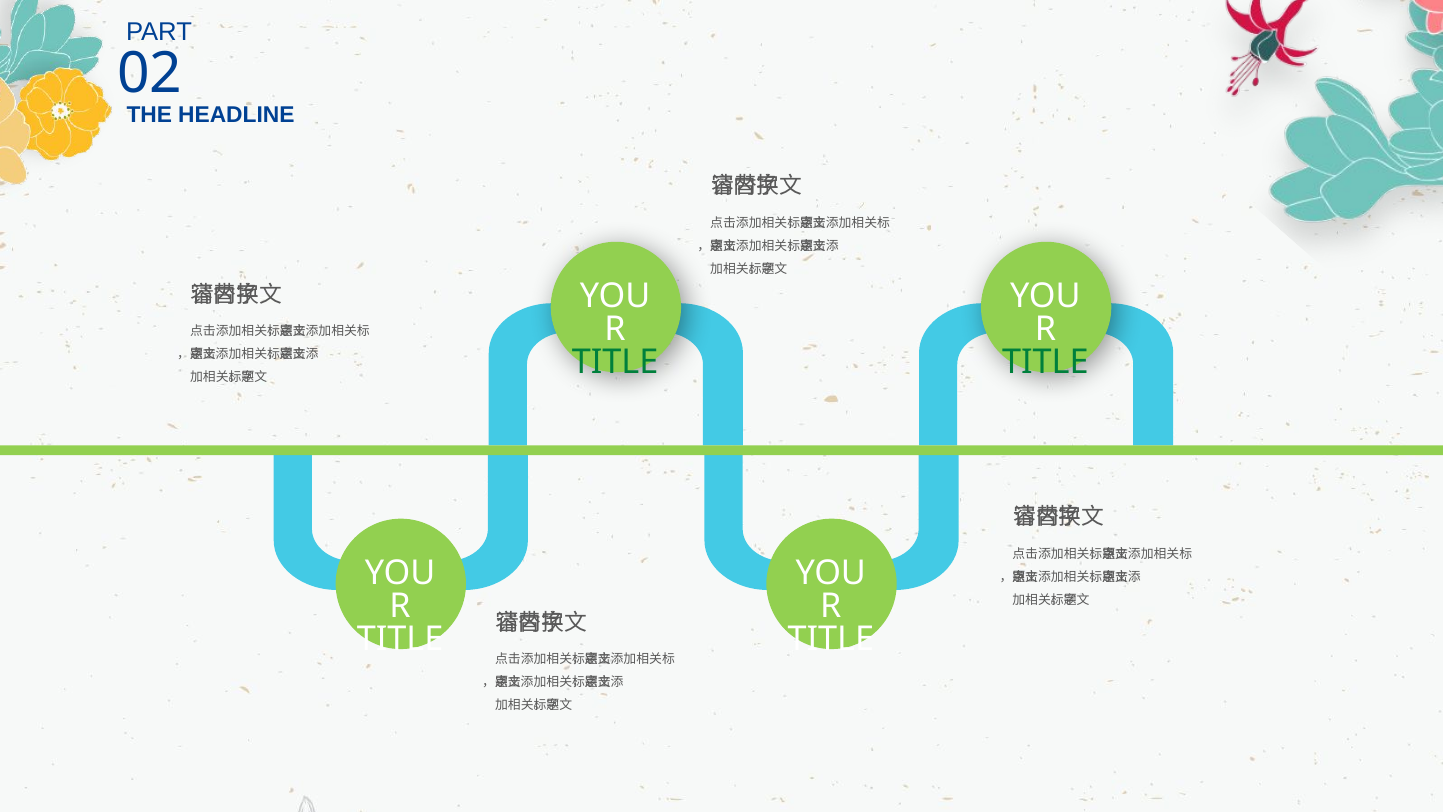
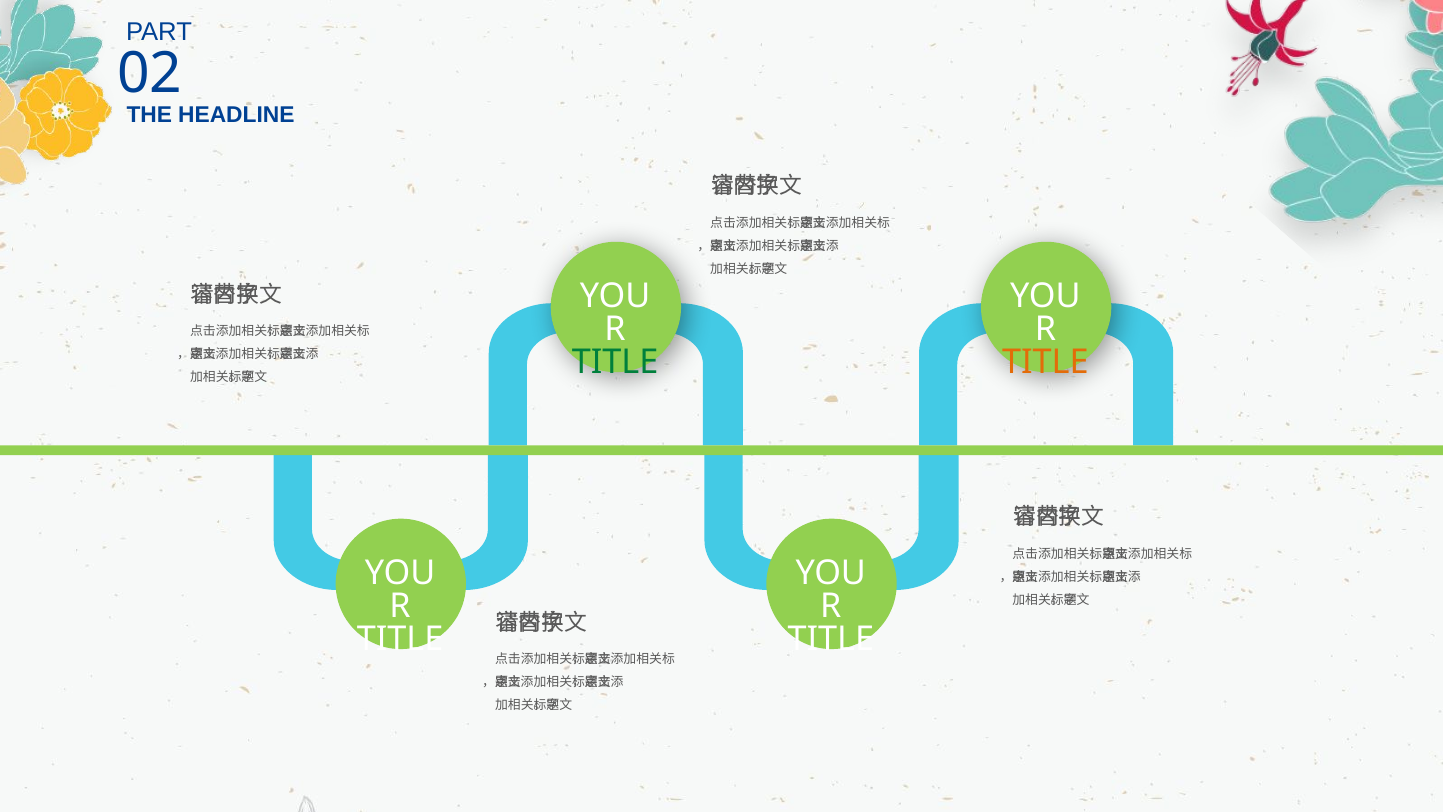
TITLE colour: green -> orange (1045, 362)
